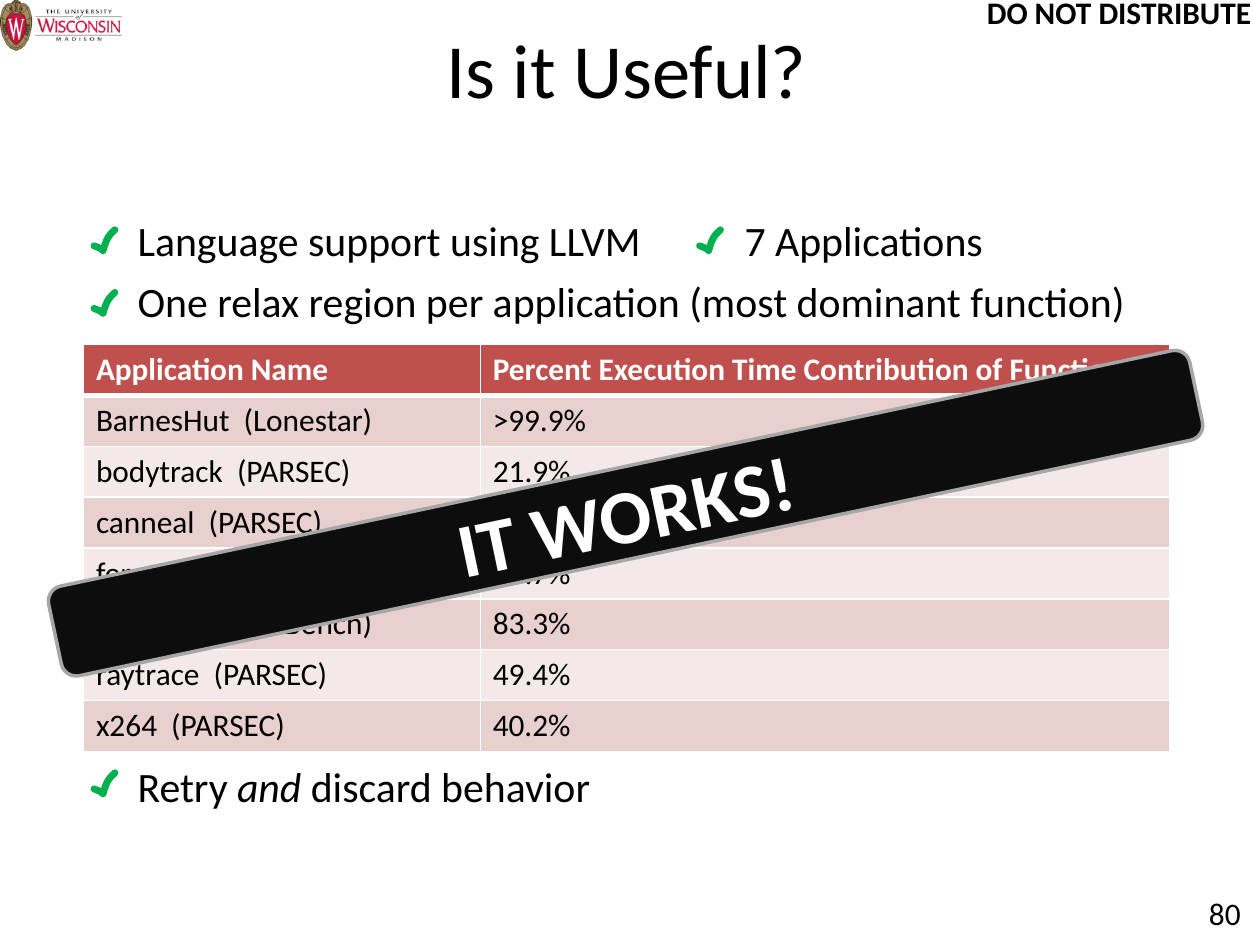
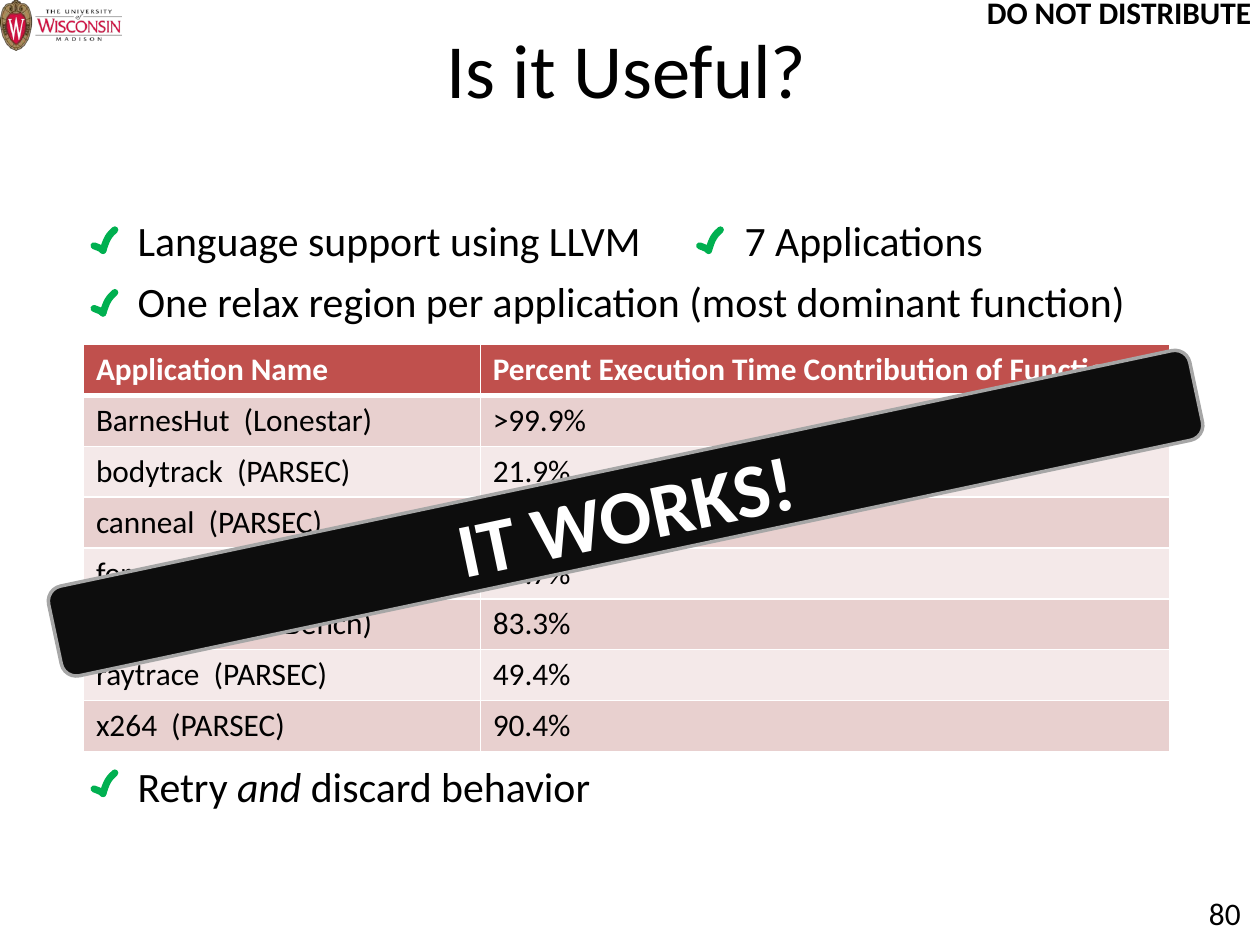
40.2%: 40.2% -> 90.4% (532, 726)
